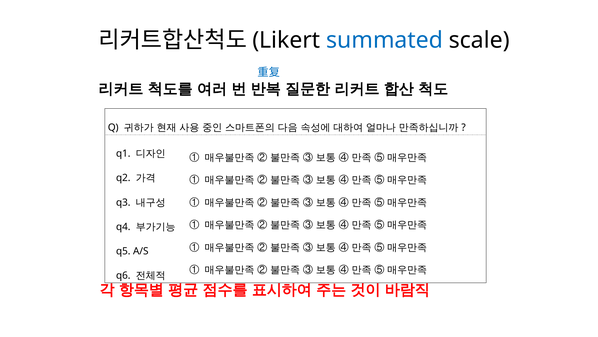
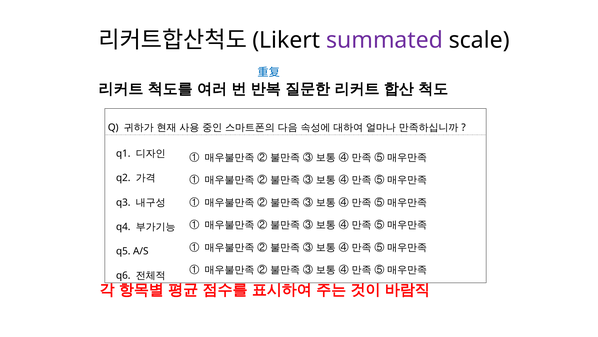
summated colour: blue -> purple (385, 40)
